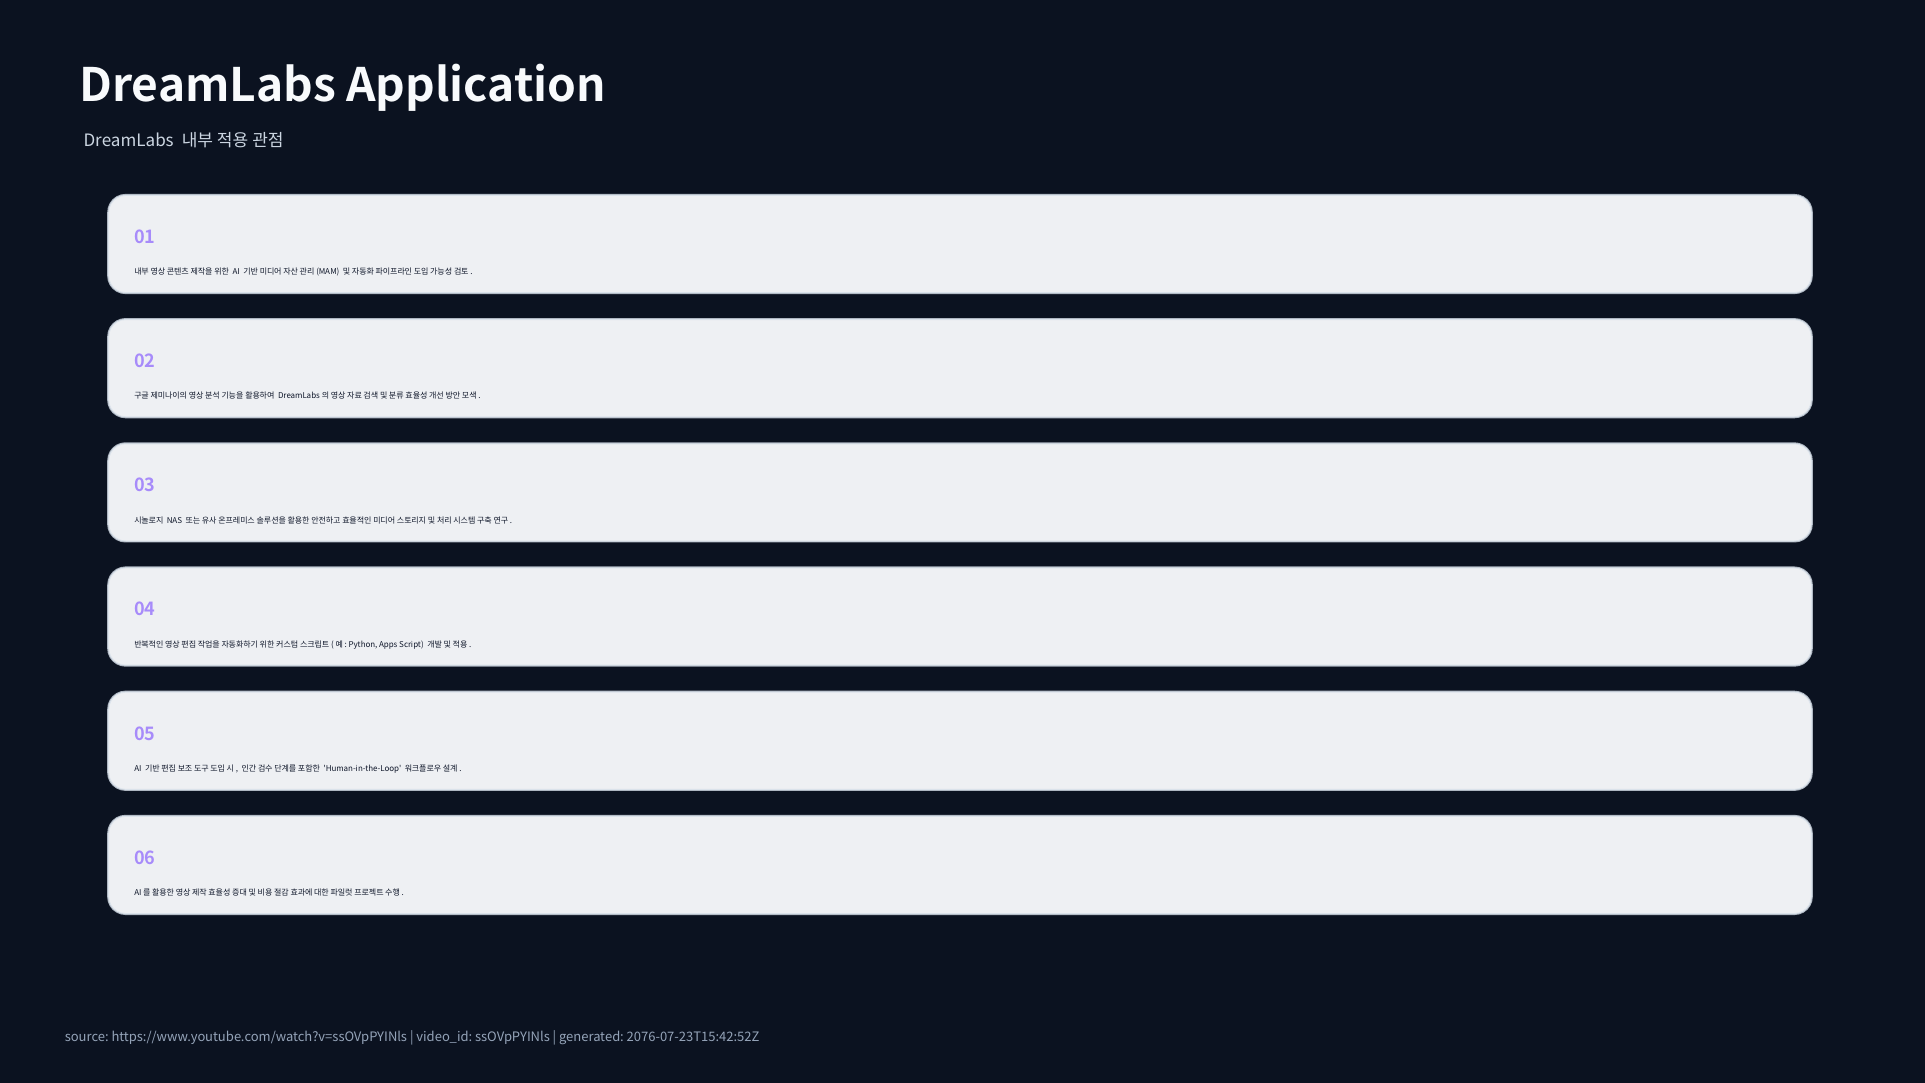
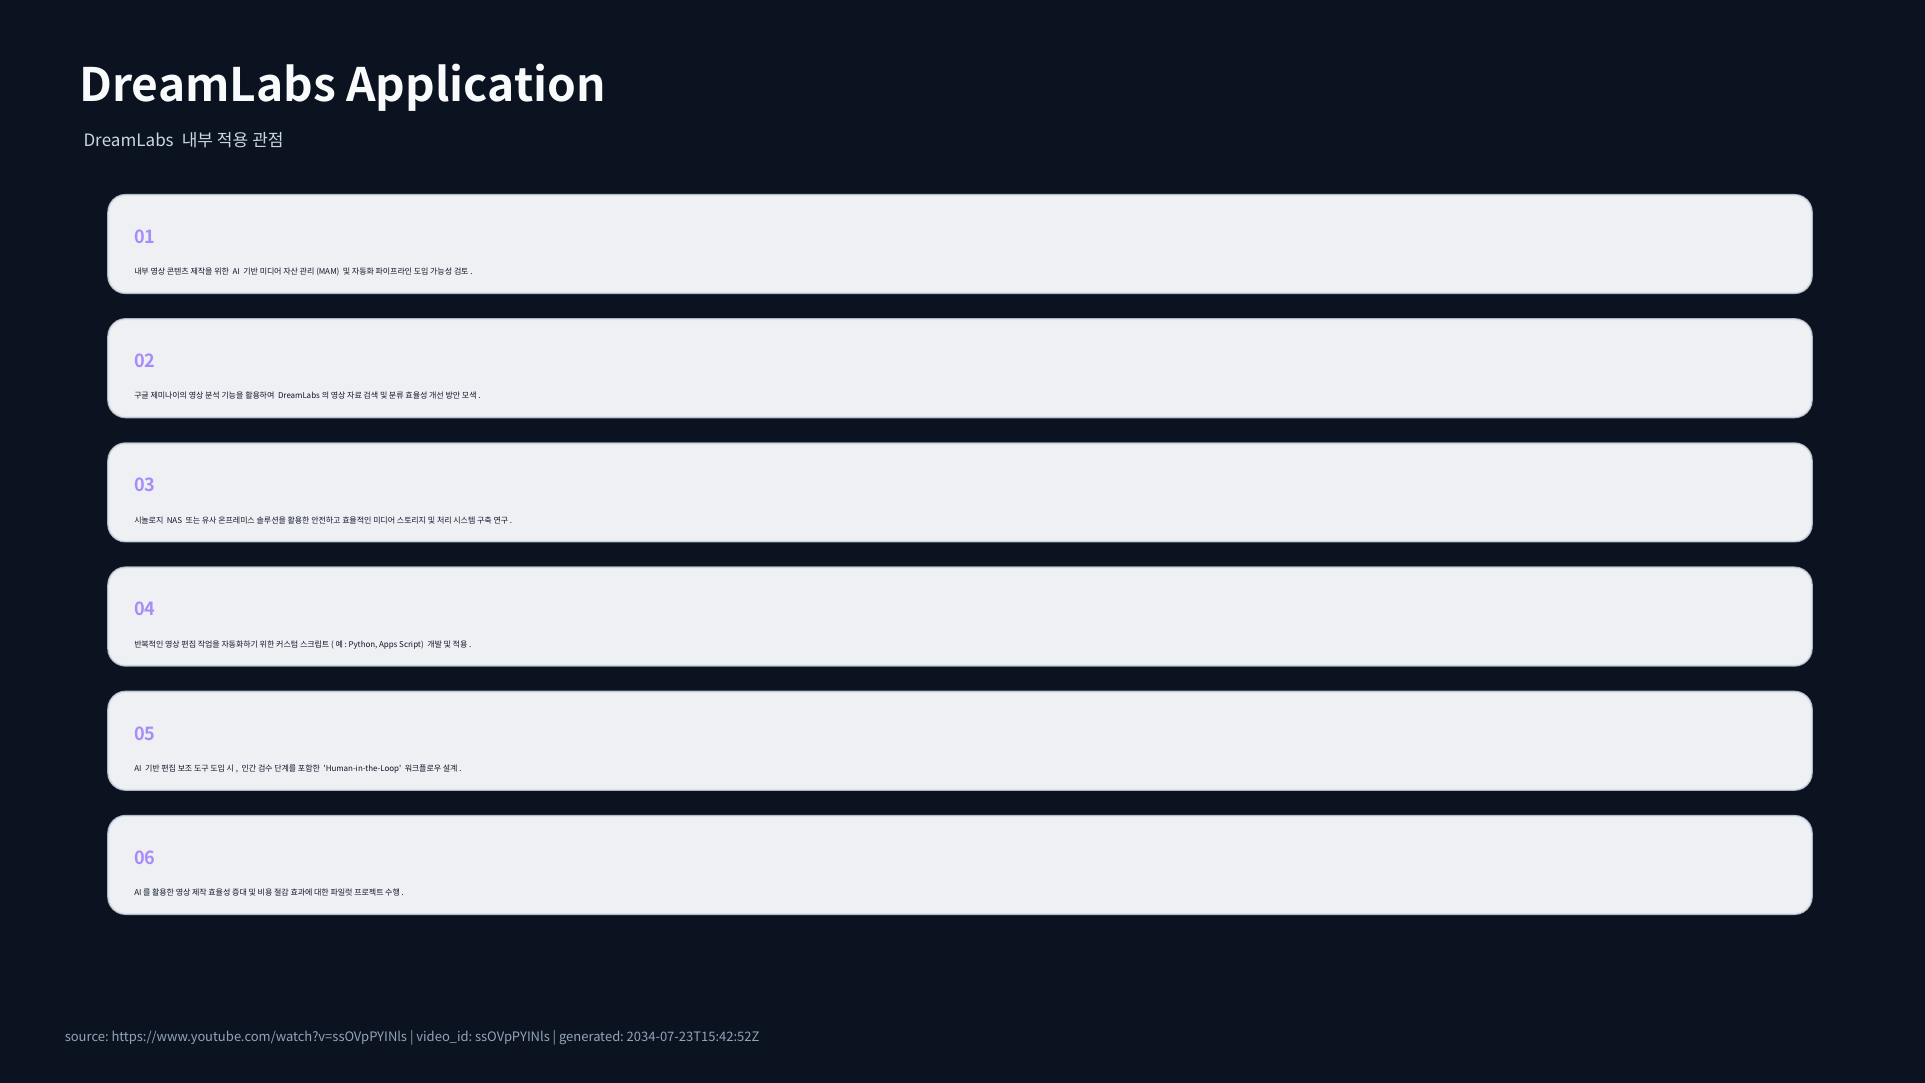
2076-07-23T15:42:52Z: 2076-07-23T15:42:52Z -> 2034-07-23T15:42:52Z (693, 1037)
